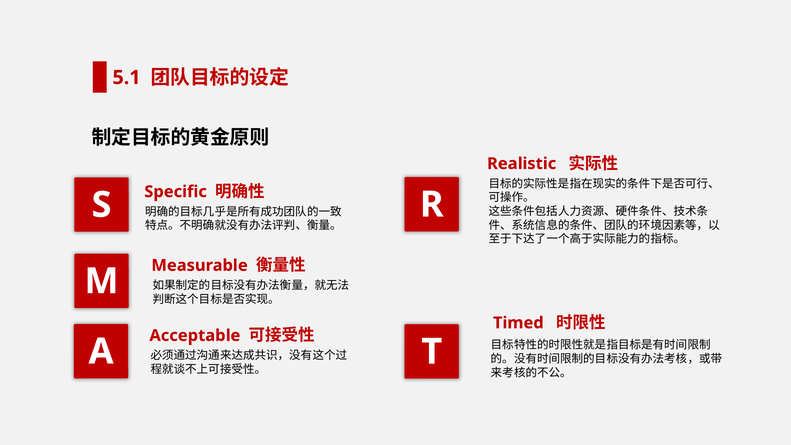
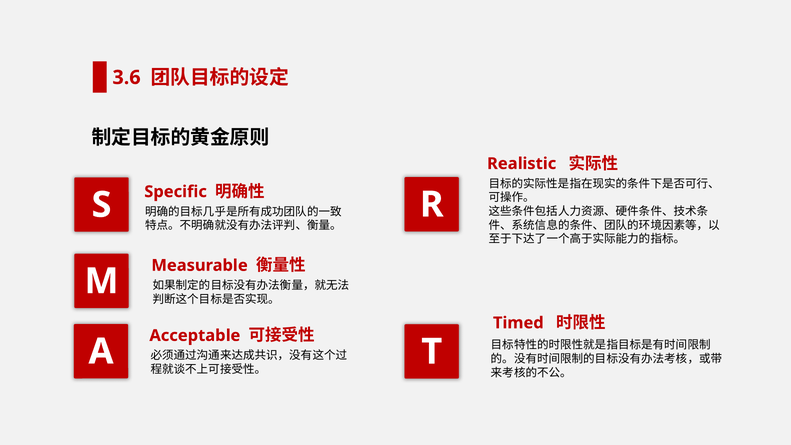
5.1: 5.1 -> 3.6 (127, 77)
